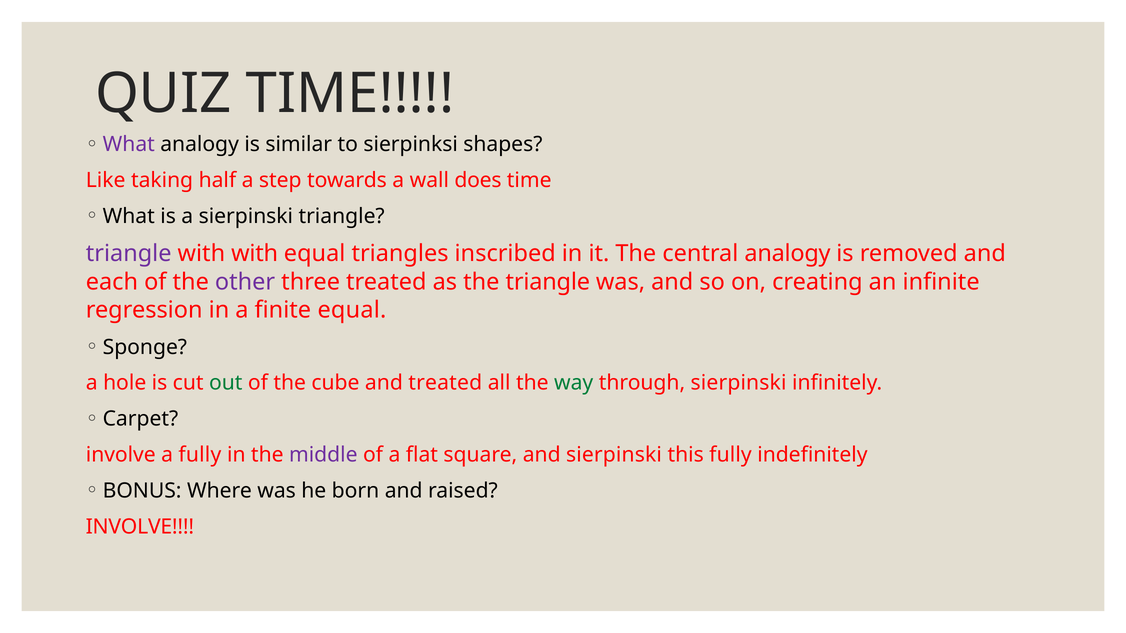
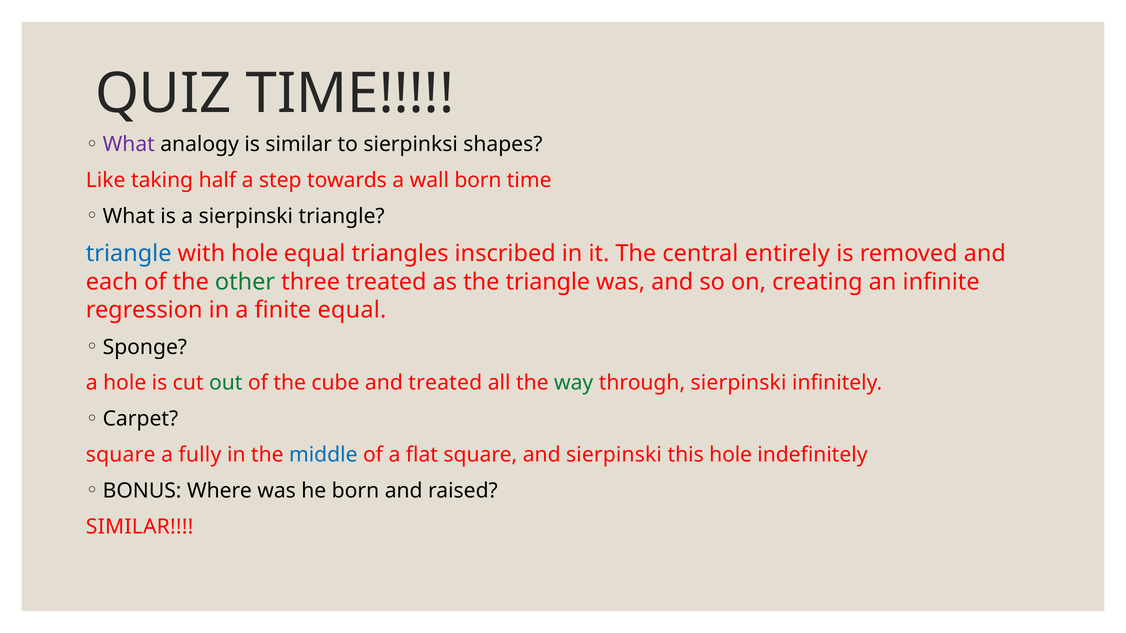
wall does: does -> born (478, 180)
triangle colour: purple -> blue (129, 254)
with with: with -> hole (255, 254)
central analogy: analogy -> entirely (787, 254)
other colour: purple -> green (245, 282)
involve: involve -> square (121, 455)
middle colour: purple -> blue (323, 455)
this fully: fully -> hole (731, 455)
INVOLVE: INVOLVE -> SIMILAR (140, 527)
